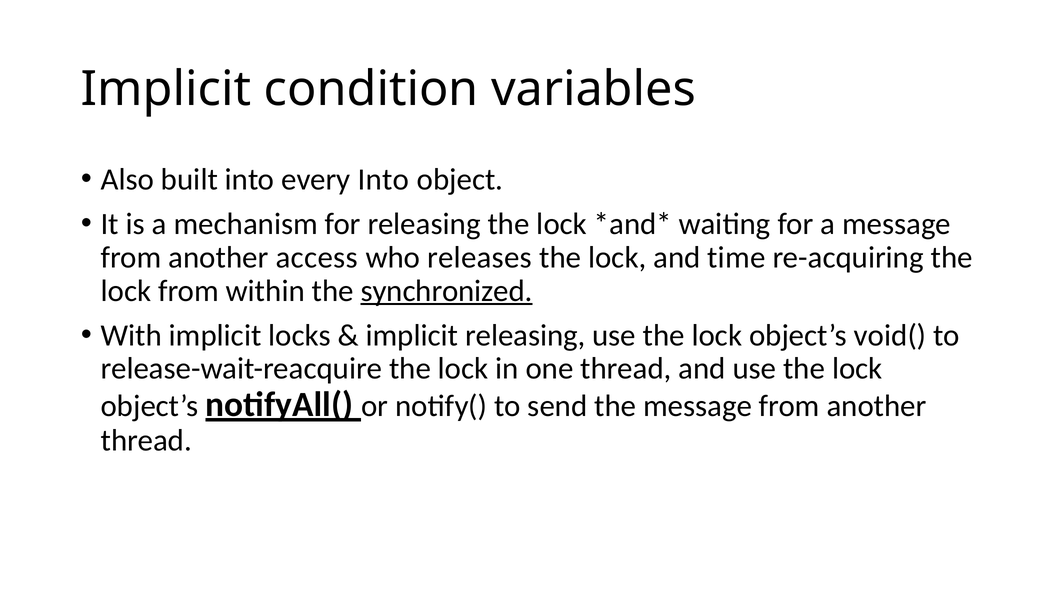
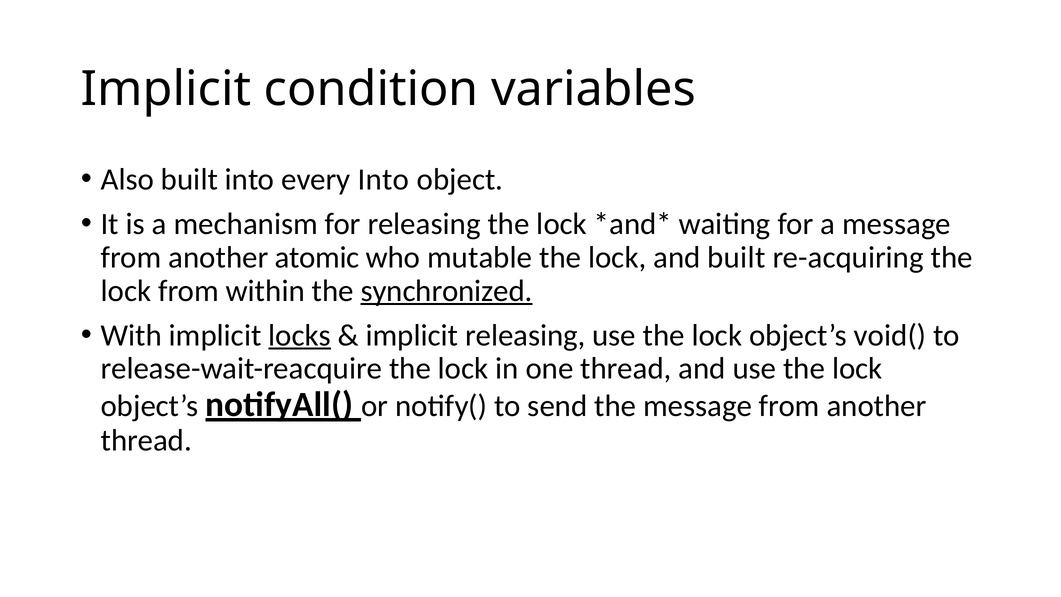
access: access -> atomic (317, 257)
releases: releases -> mutable (480, 257)
and time: time -> built (736, 257)
locks underline: none -> present (300, 335)
